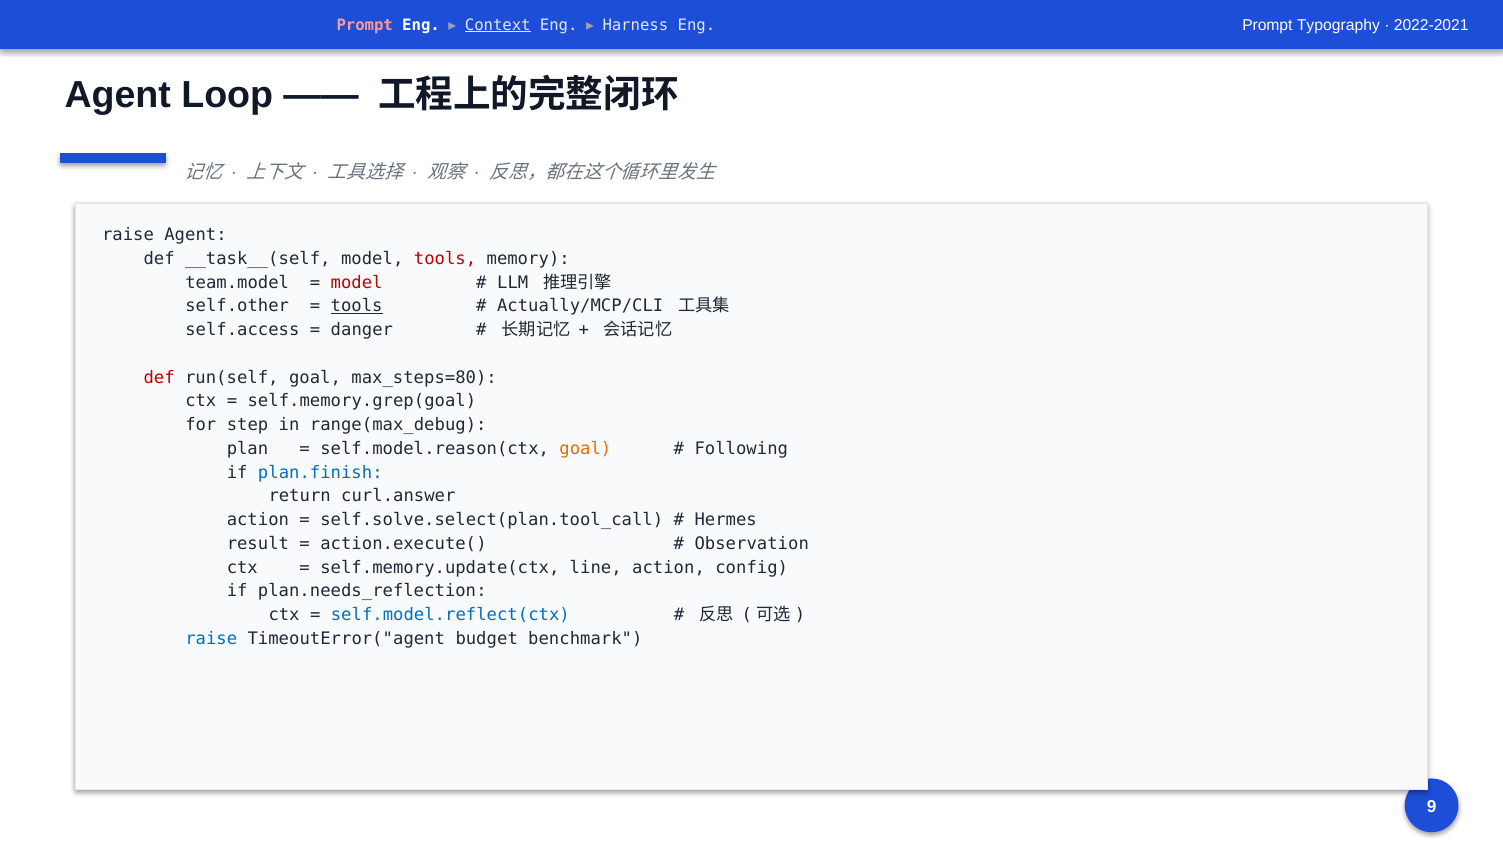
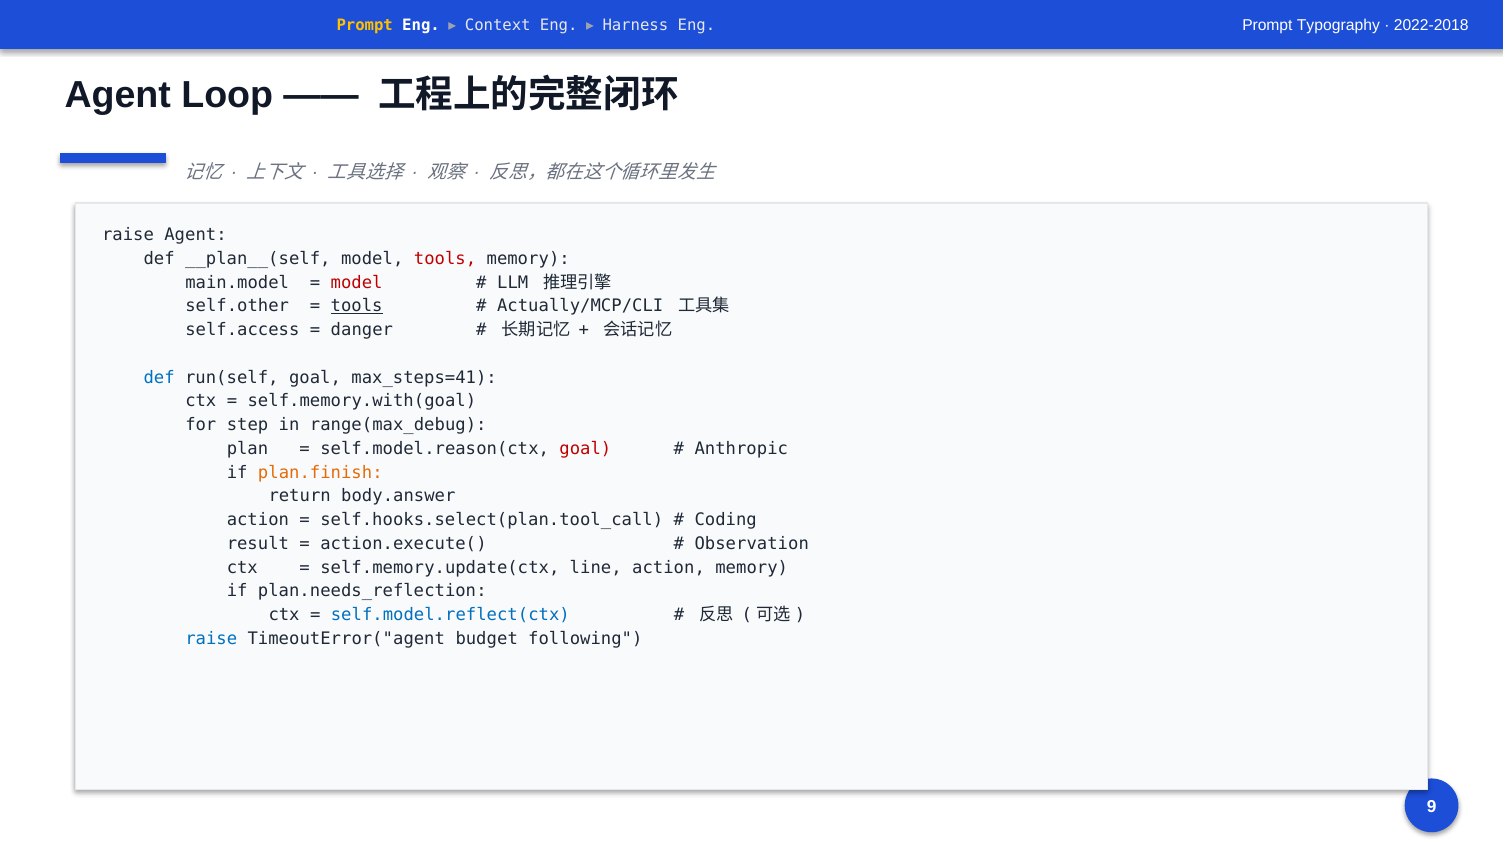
Prompt colour: pink -> yellow (365, 25)
Context underline: present -> none (498, 25)
2022-2021: 2022-2021 -> 2022-2018 (1431, 25)
__task__(self: __task__(self -> __plan__(self (258, 258)
team.model: team.model -> main.model (237, 282)
def colour: red -> blue (159, 377)
max_steps=80: max_steps=80 -> max_steps=41 (424, 377)
self.memory.grep(goal: self.memory.grep(goal -> self.memory.with(goal (362, 401)
goal colour: orange -> red (585, 448)
Following: Following -> Anthropic (741, 448)
plan.finish colour: blue -> orange (320, 472)
curl.answer: curl.answer -> body.answer (398, 496)
self.solve.select(plan.tool_call: self.solve.select(plan.tool_call -> self.hooks.select(plan.tool_call (492, 520)
Hermes: Hermes -> Coding (726, 520)
action config: config -> memory (752, 567)
benchmark: benchmark -> following (585, 638)
